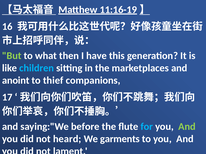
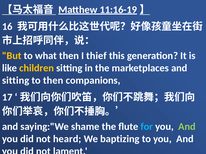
But colour: light green -> yellow (12, 56)
have: have -> thief (96, 56)
children colour: light blue -> yellow (37, 68)
anoint: anoint -> sitting (16, 81)
to thief: thief -> then (53, 81)
before: before -> shame (85, 127)
garments: garments -> baptizing (120, 139)
